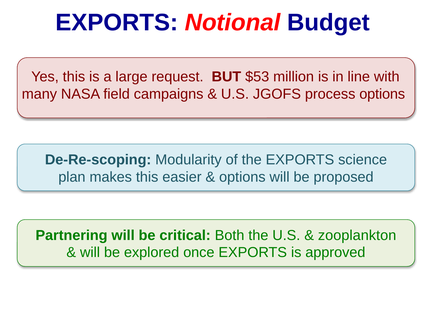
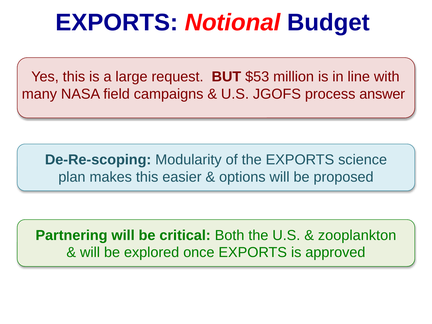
process options: options -> answer (382, 94)
